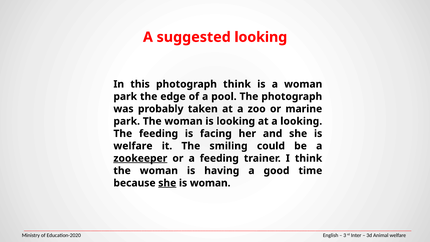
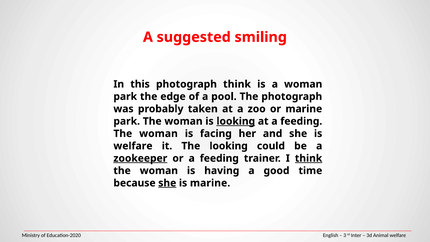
suggested looking: looking -> smiling (261, 37)
looking underline: none -> present (236, 121)
at a looking: looking -> feeding (301, 121)
feeding: feeding -> woman (159, 134)
The smiling: smiling -> looking (229, 146)
think underline: none -> present (309, 158)
is woman: woman -> marine (210, 183)
